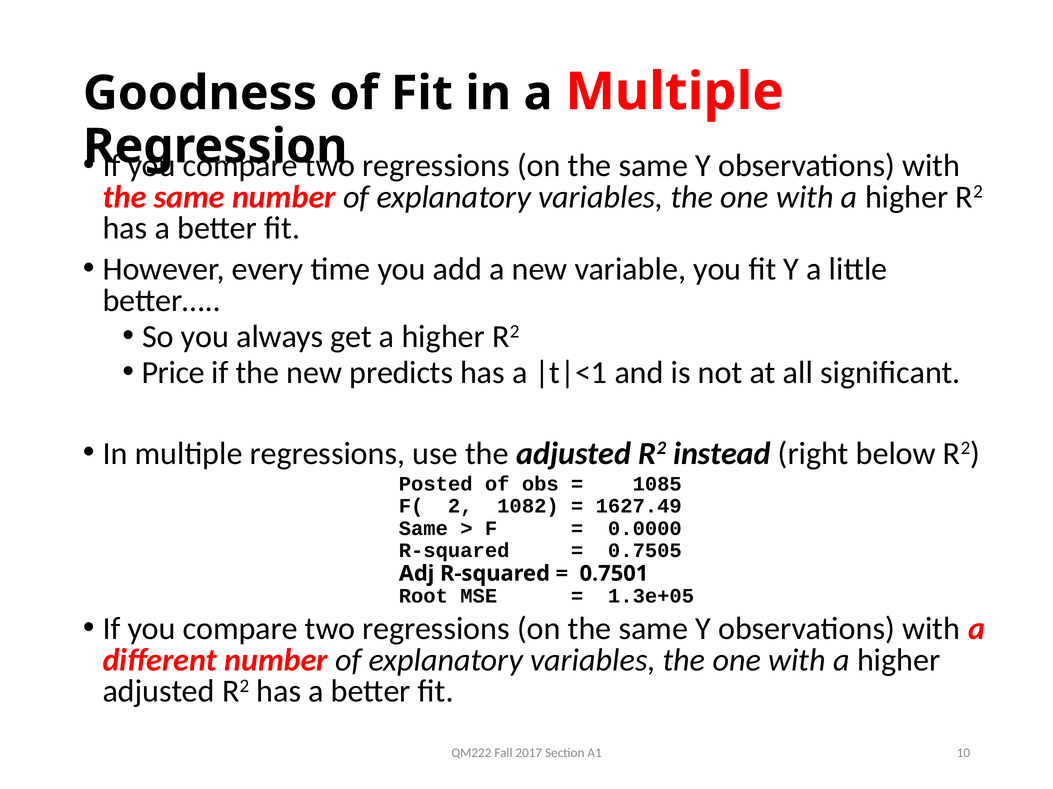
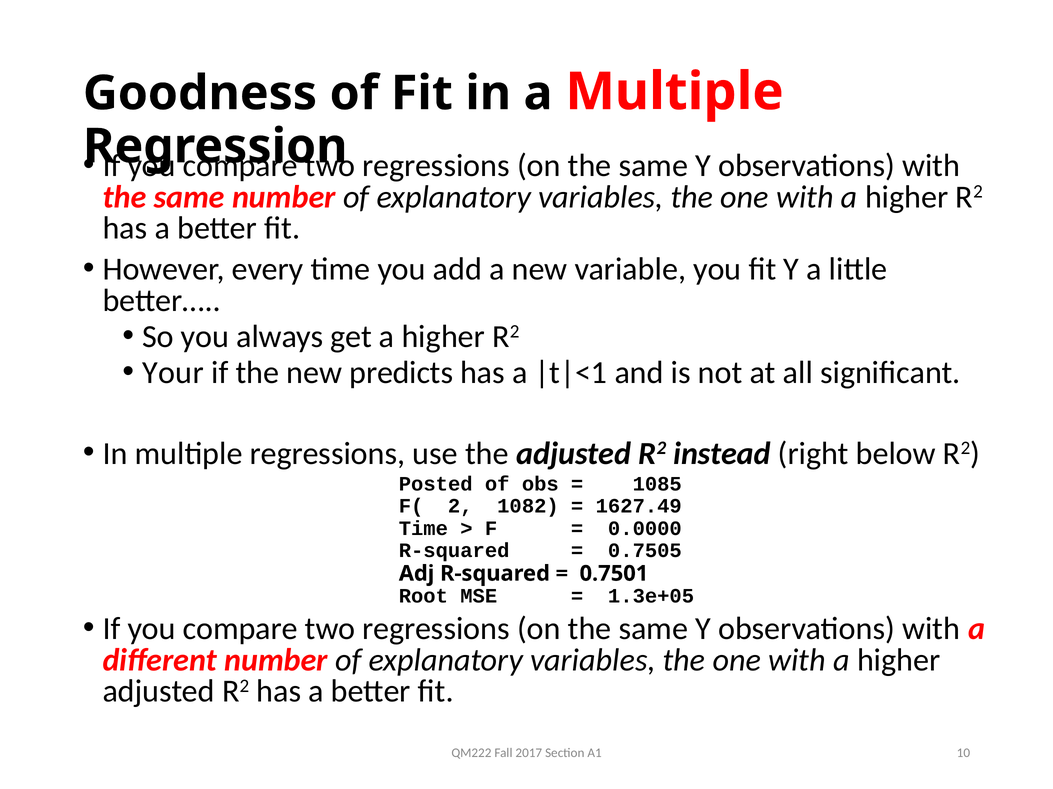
Price: Price -> Your (173, 373)
Same: Same -> Time (423, 529)
